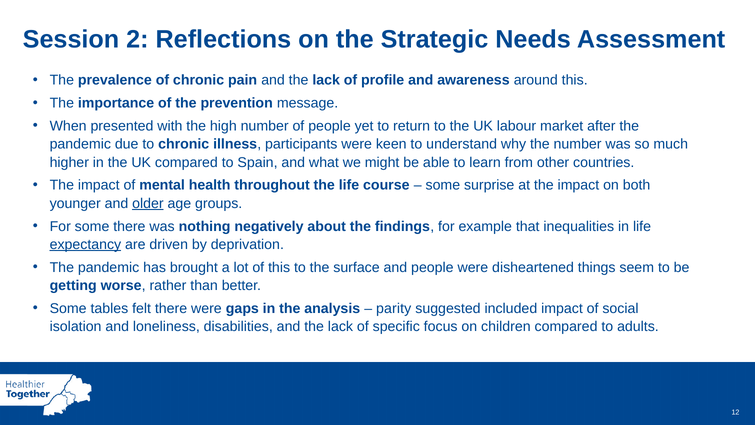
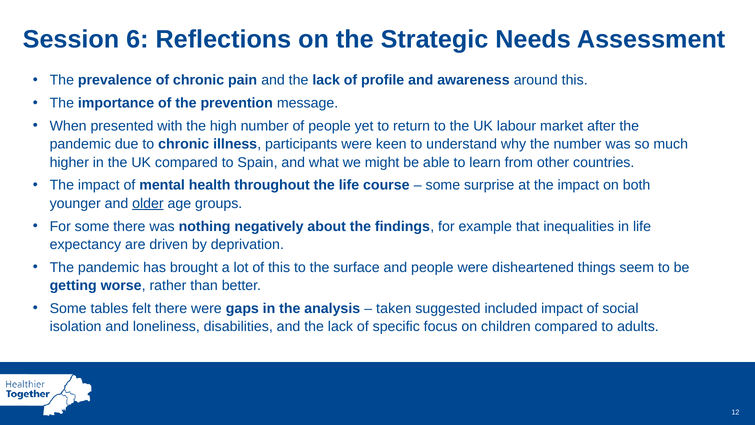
2: 2 -> 6 (137, 39)
expectancy underline: present -> none (85, 244)
parity: parity -> taken (394, 308)
